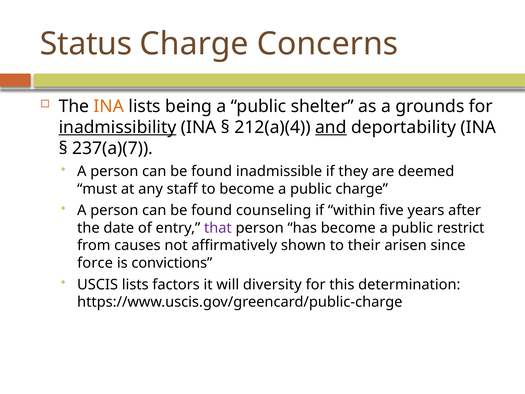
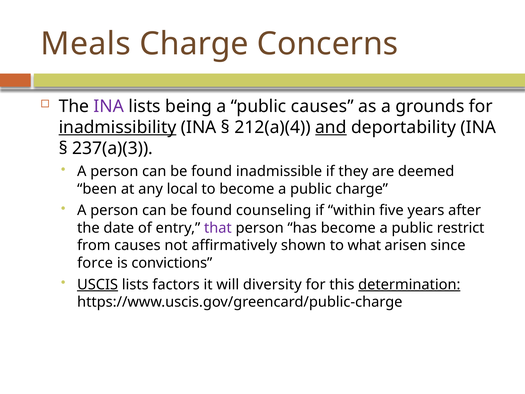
Status: Status -> Meals (86, 44)
INA colour: orange -> purple (109, 106)
public shelter: shelter -> causes (322, 106)
237(a)(7: 237(a)(7 -> 237(a)(3 (113, 148)
must: must -> been (97, 189)
staff: staff -> local (182, 189)
their: their -> what (364, 245)
USCIS underline: none -> present (98, 284)
determination underline: none -> present (409, 284)
